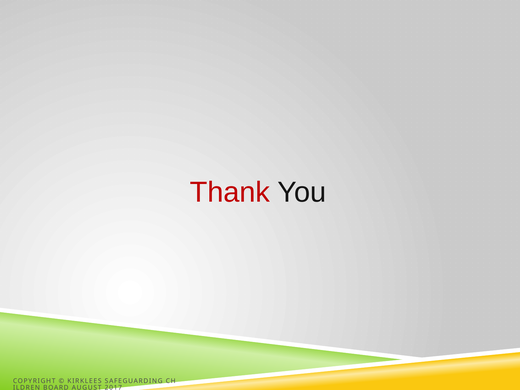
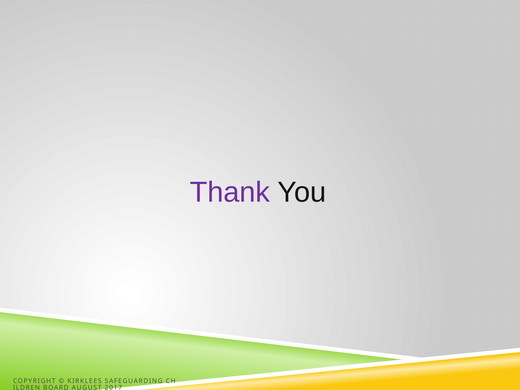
Thank colour: red -> purple (230, 192)
